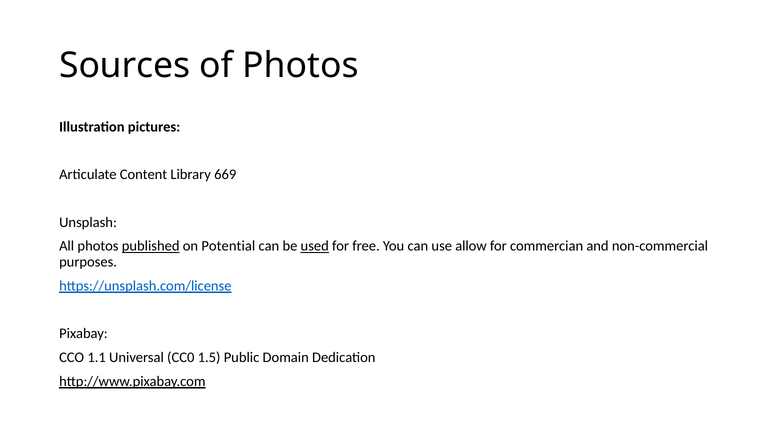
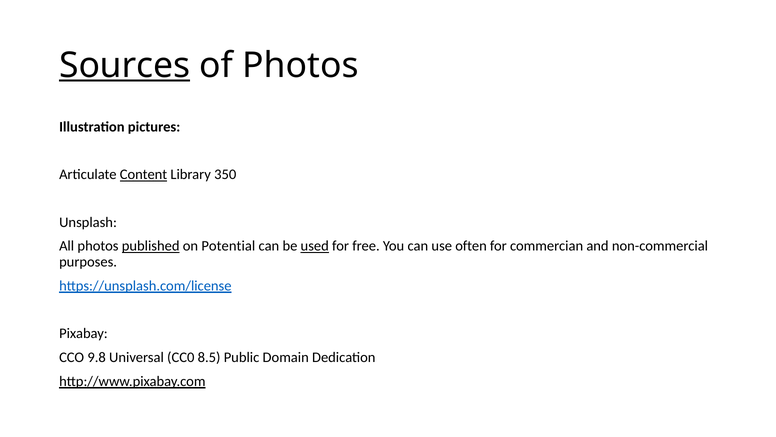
Sources underline: none -> present (125, 65)
Content underline: none -> present (144, 174)
669: 669 -> 350 (225, 174)
allow: allow -> often (471, 246)
1.1: 1.1 -> 9.8 (97, 357)
1.5: 1.5 -> 8.5 (209, 357)
